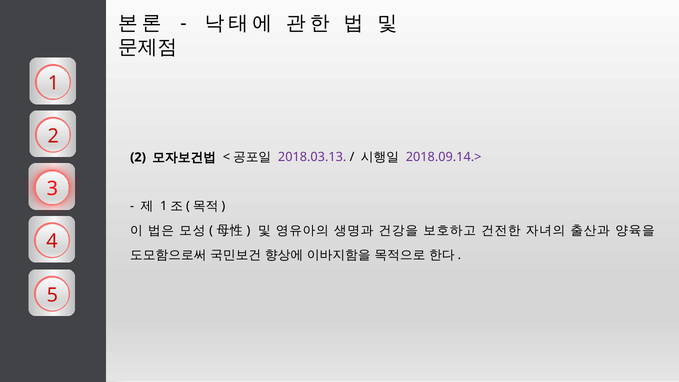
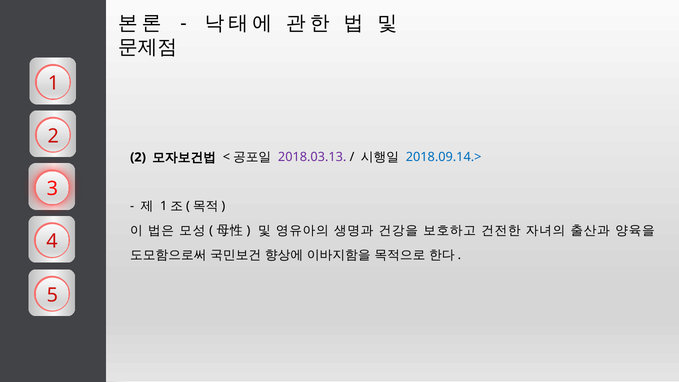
2018.09.14.> colour: purple -> blue (444, 157)
